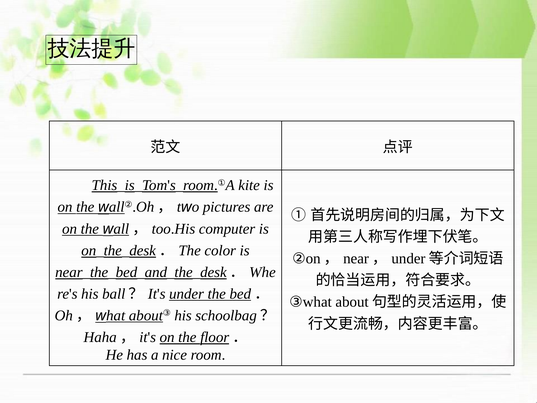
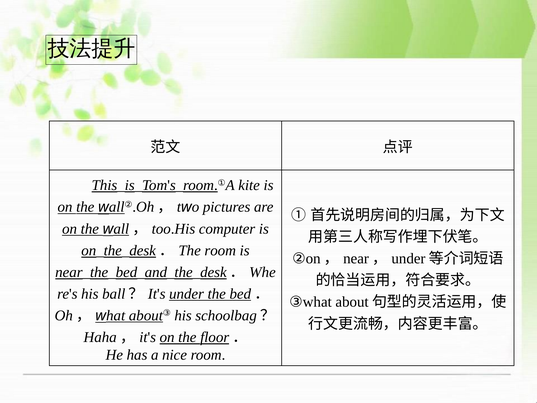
The color: color -> room (220, 250)
